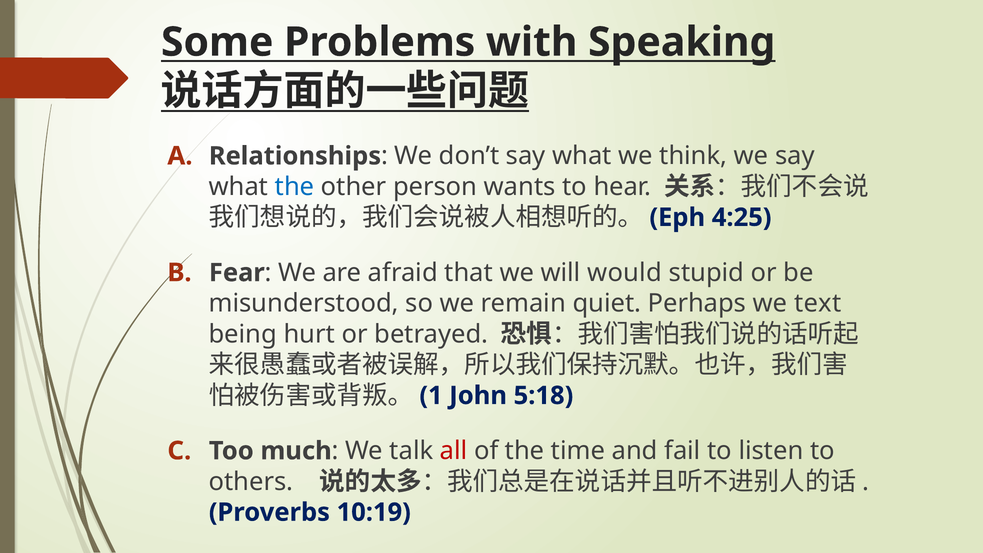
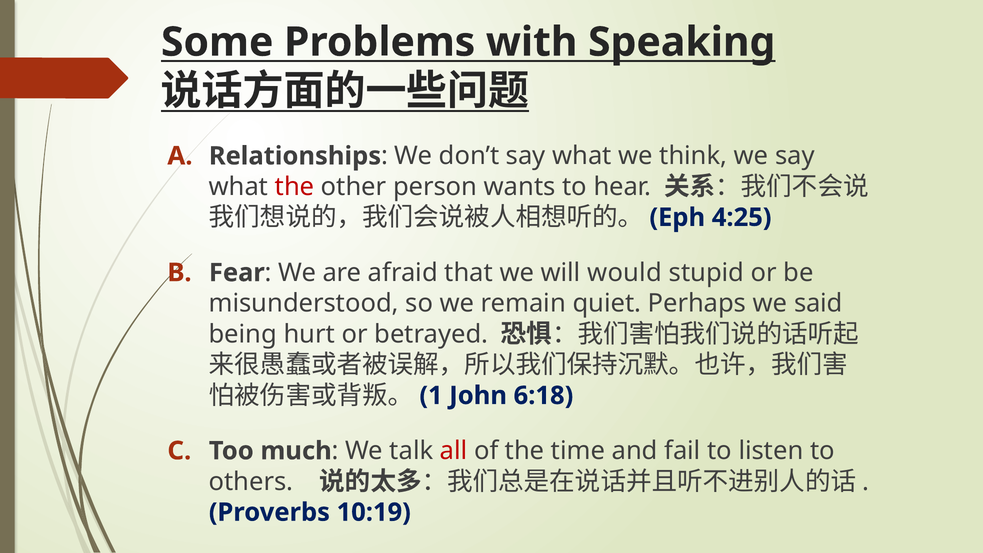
the colour: blue -> red (295, 187)
text: text -> said (818, 303)
5:18: 5:18 -> 6:18 (543, 396)
